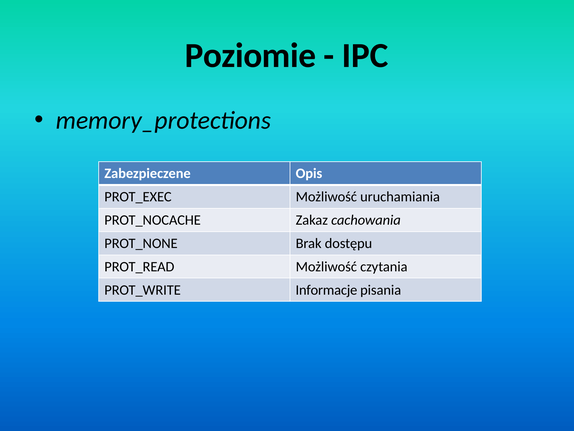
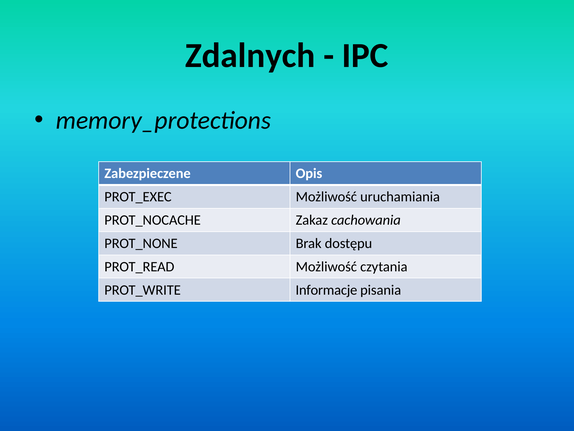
Poziomie: Poziomie -> Zdalnych (250, 56)
